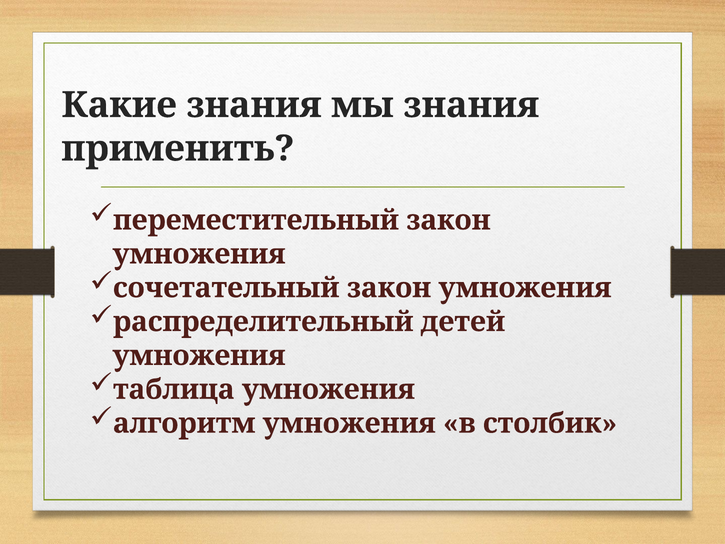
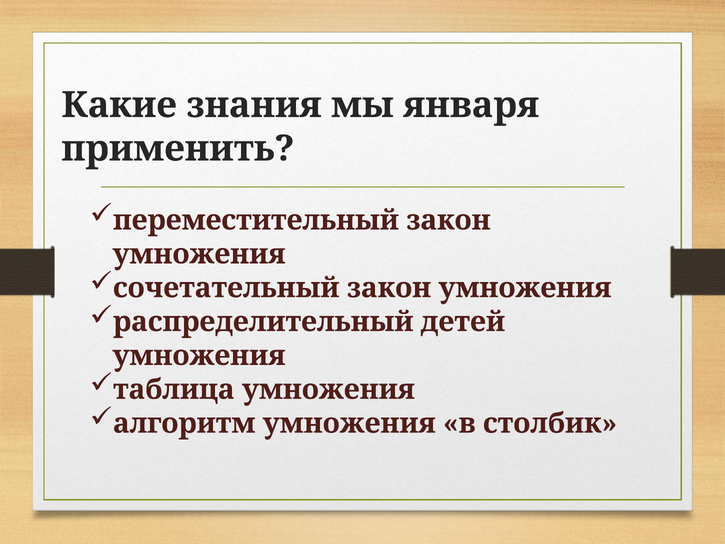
мы знания: знания -> января (471, 105)
